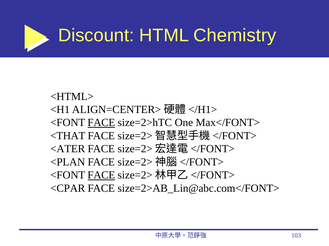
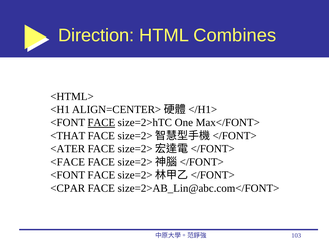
Discount: Discount -> Direction (96, 36)
Chemistry: Chemistry -> Combines (235, 36)
<PLAN: <PLAN -> <FACE (68, 162)
FACE underline: present -> none (101, 176)
